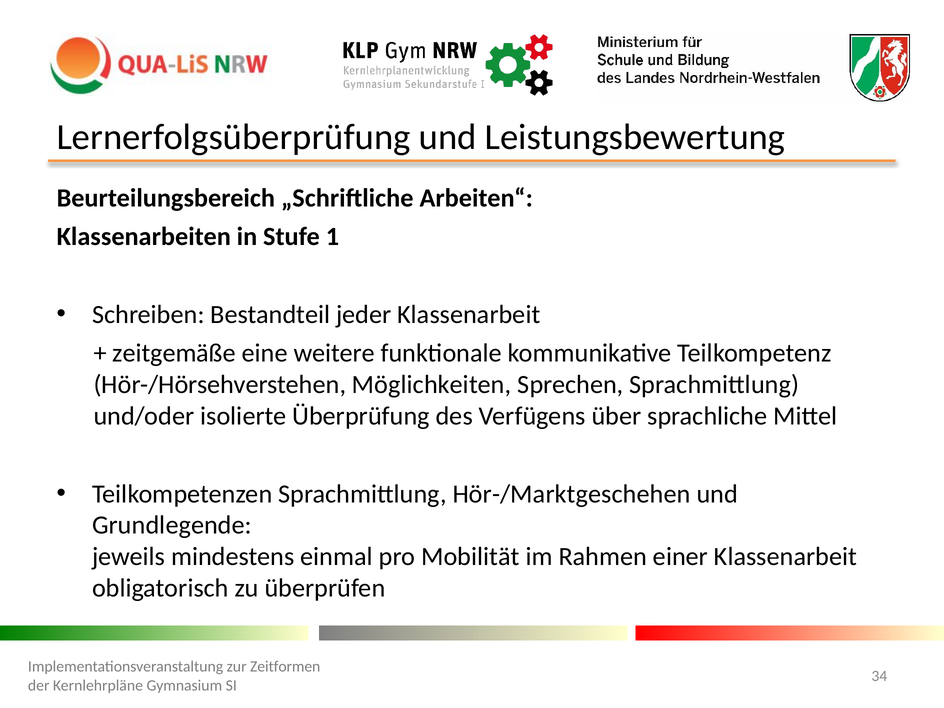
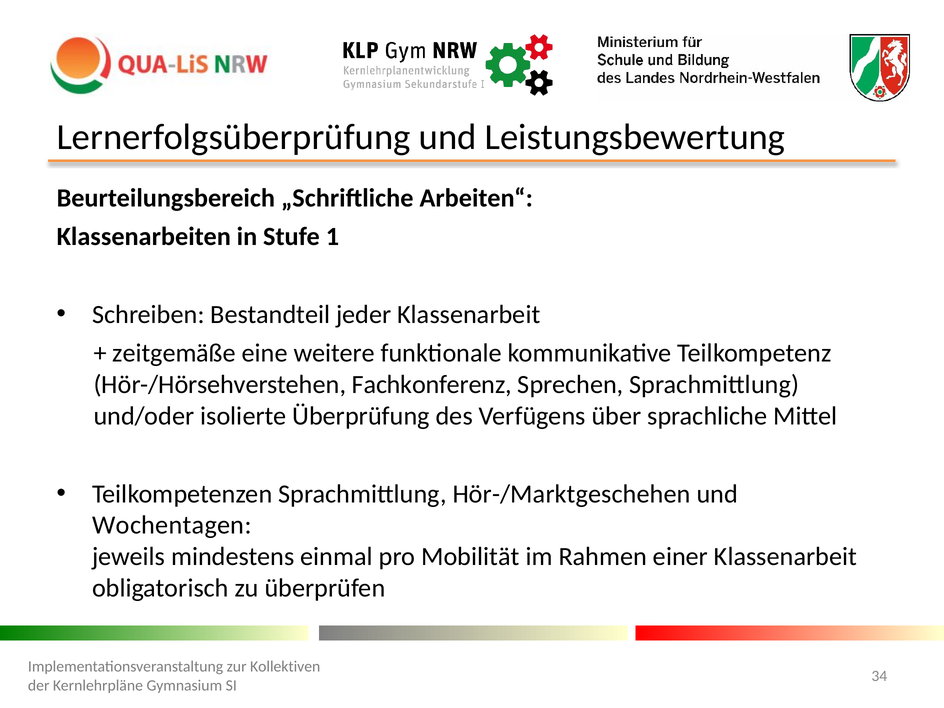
Möglichkeiten: Möglichkeiten -> Fachkonferenz (432, 385)
Grundlegende: Grundlegende -> Wochentagen (172, 525)
Zeitformen: Zeitformen -> Kollektiven (285, 667)
